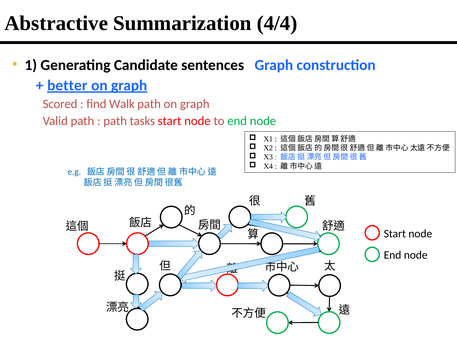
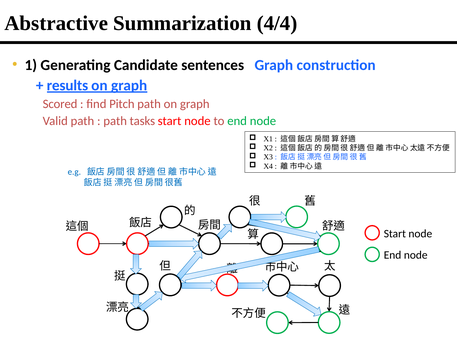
better: better -> results (67, 85)
Walk: Walk -> Pitch (122, 104)
